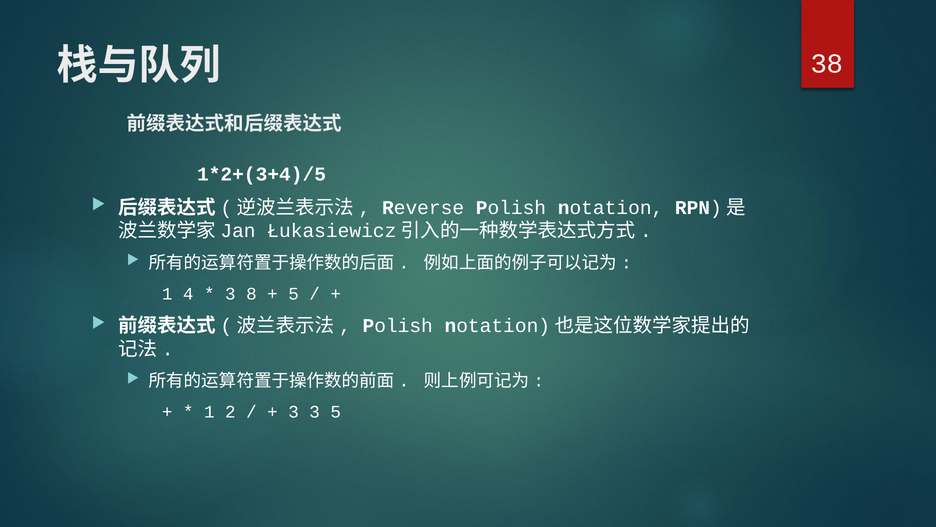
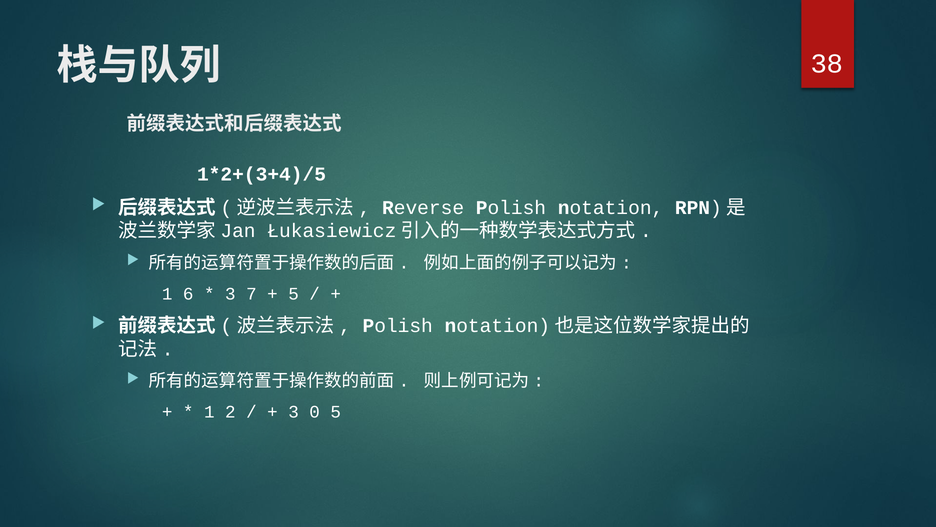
4: 4 -> 6 (188, 293)
8: 8 -> 7 (251, 293)
3 3: 3 -> 0 (315, 412)
